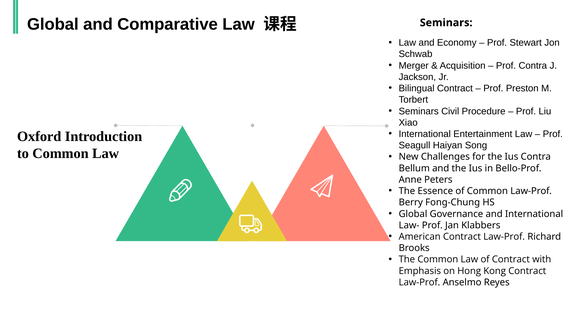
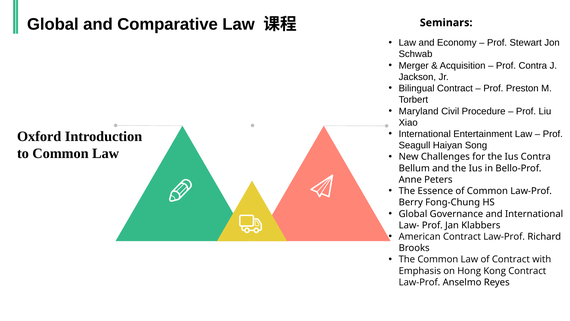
Seminars: Seminars -> Maryland (419, 111)
